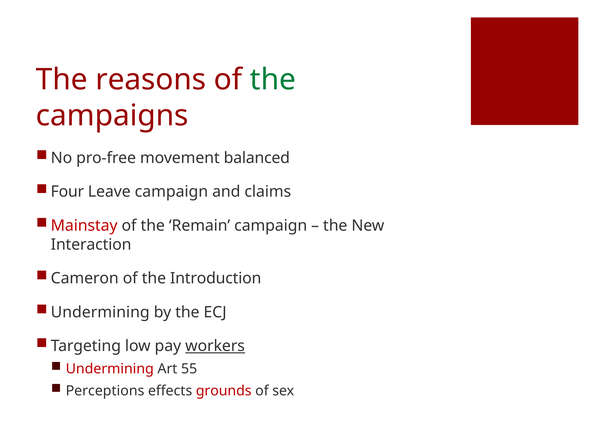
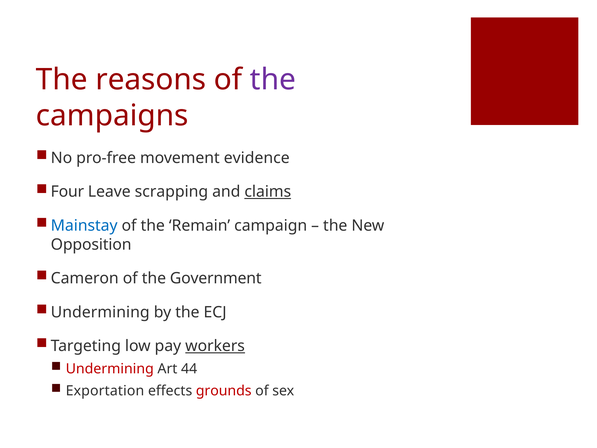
the colour: green -> purple (273, 80)
balanced: balanced -> evidence (257, 158)
Leave campaign: campaign -> scrapping (171, 192)
claims underline: none -> present (268, 192)
Mainstay colour: red -> blue (84, 225)
Interaction: Interaction -> Opposition (91, 244)
Introduction: Introduction -> Government (216, 278)
55: 55 -> 44 (189, 369)
Perceptions: Perceptions -> Exportation (105, 390)
